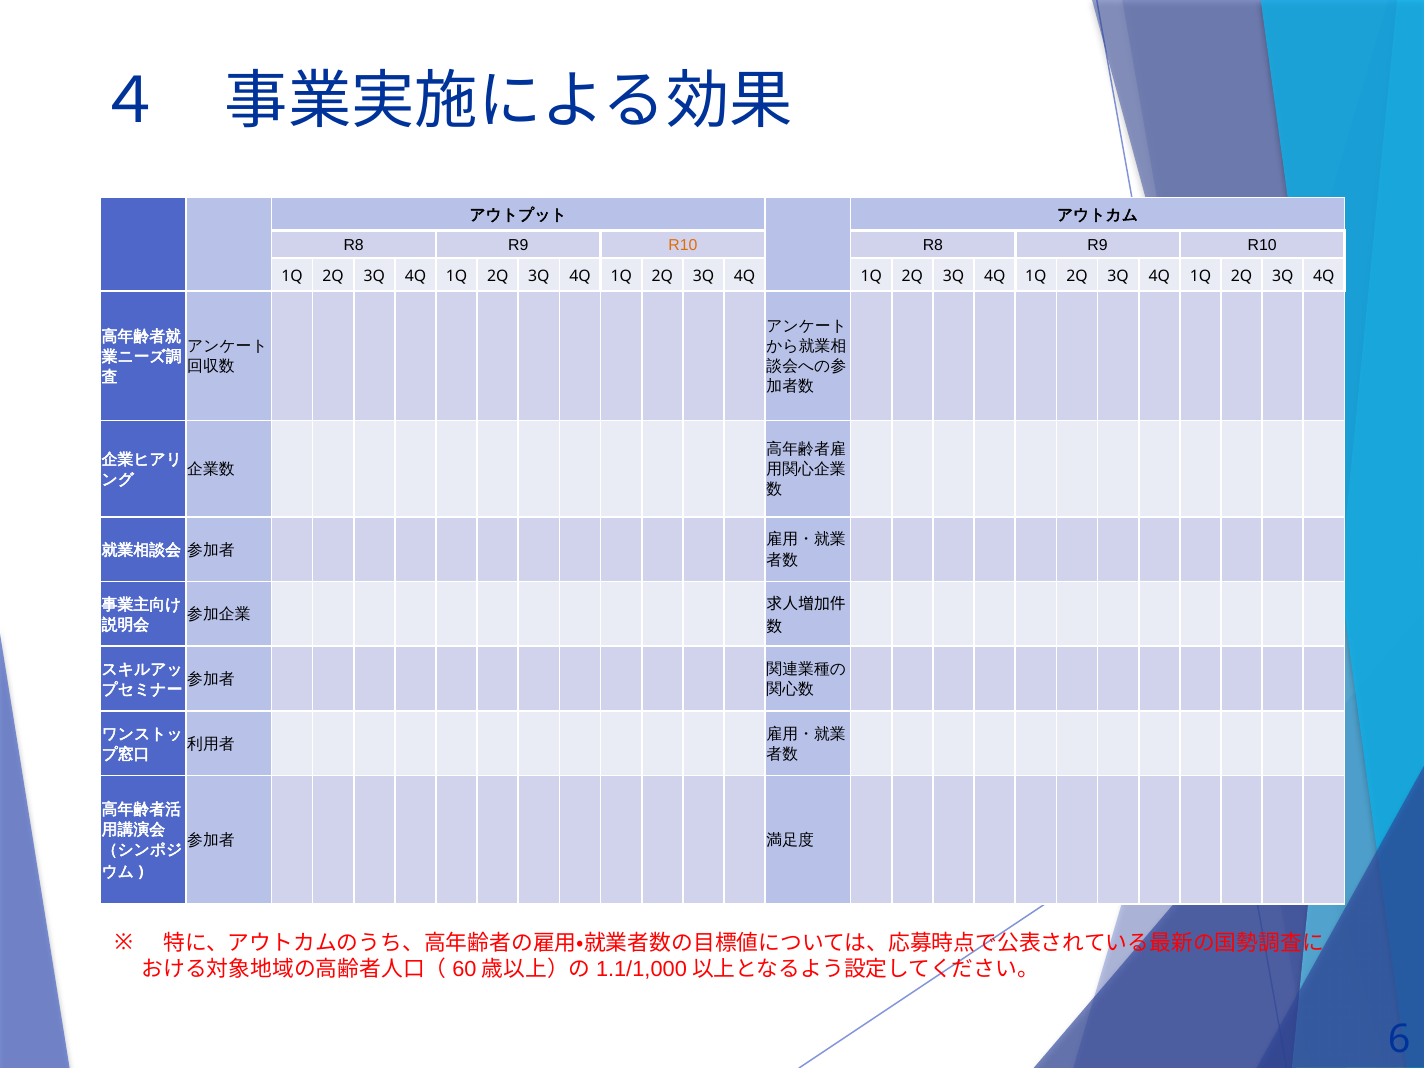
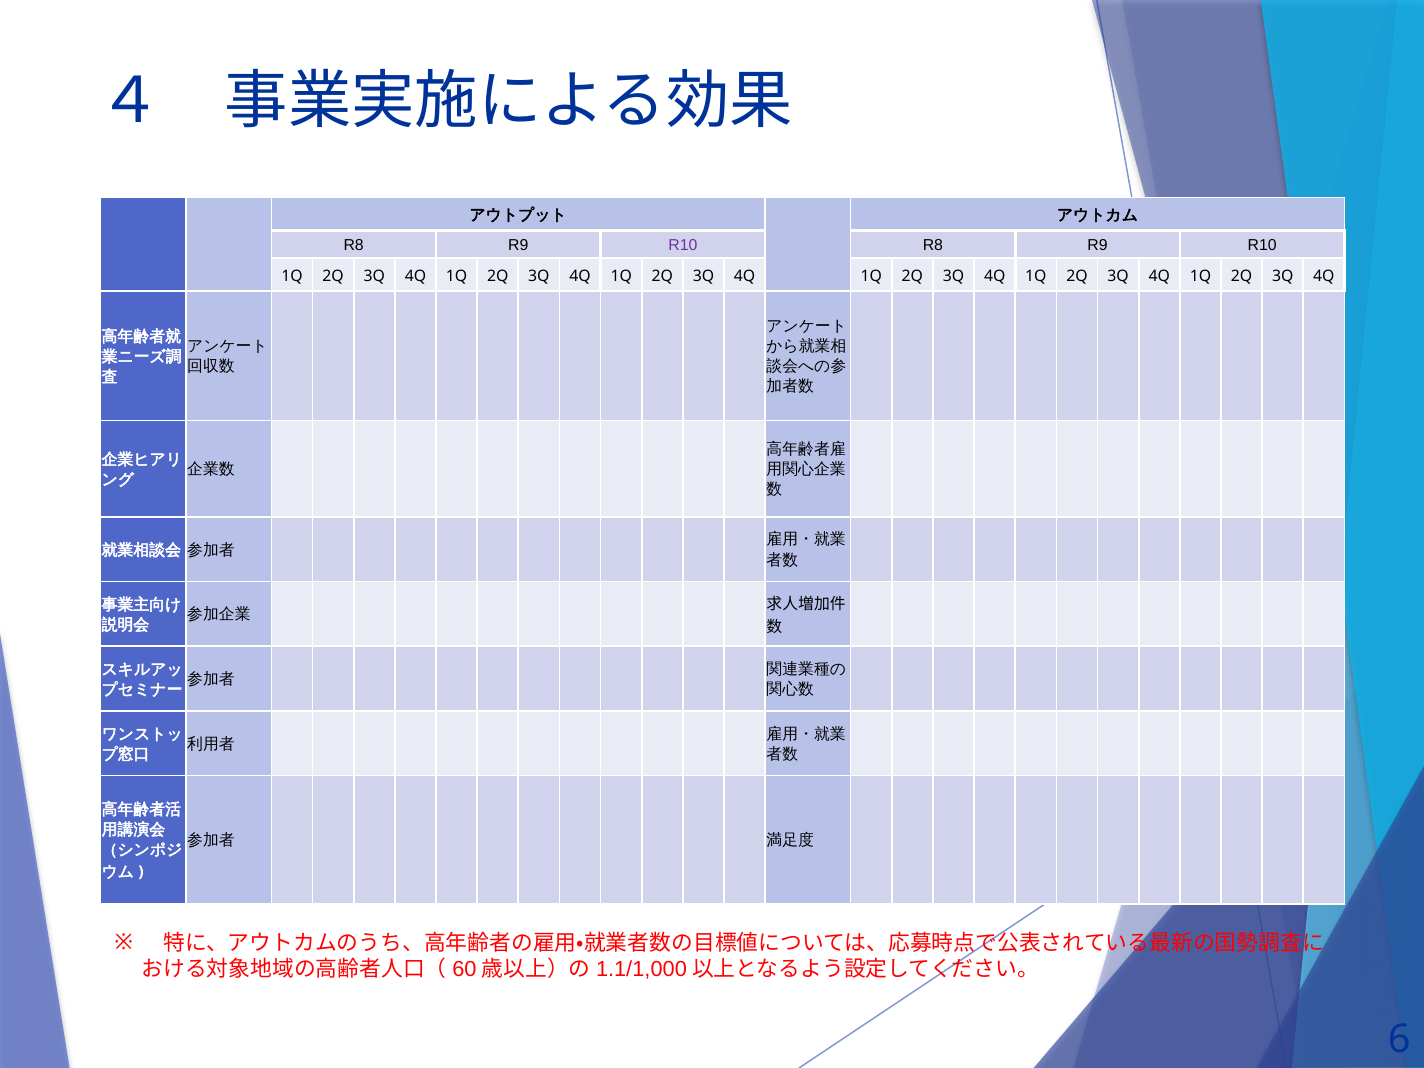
R10 colour: orange -> purple (683, 245)
